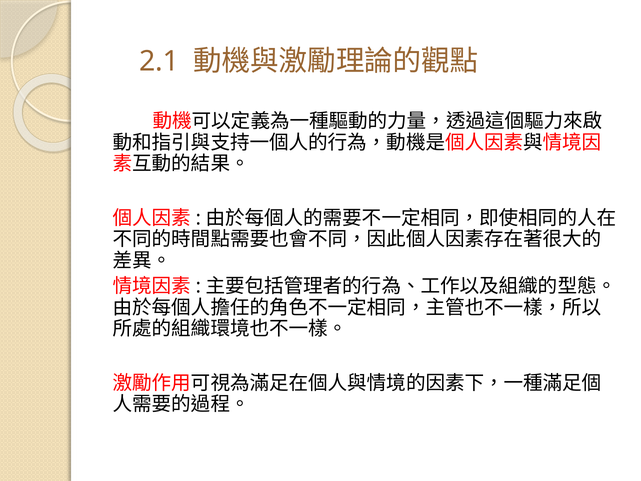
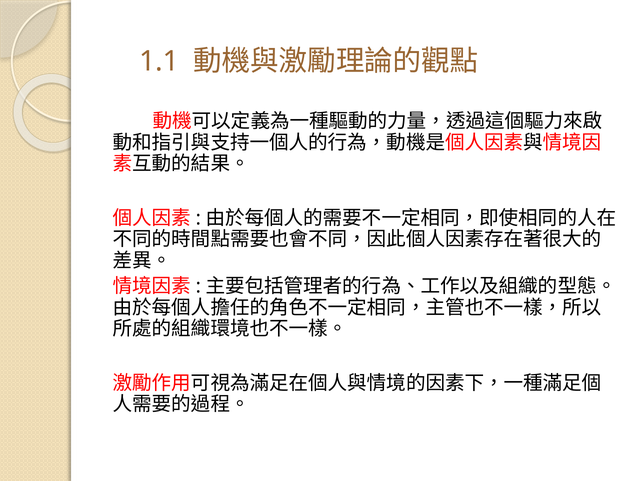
2.1: 2.1 -> 1.1 (159, 61)
